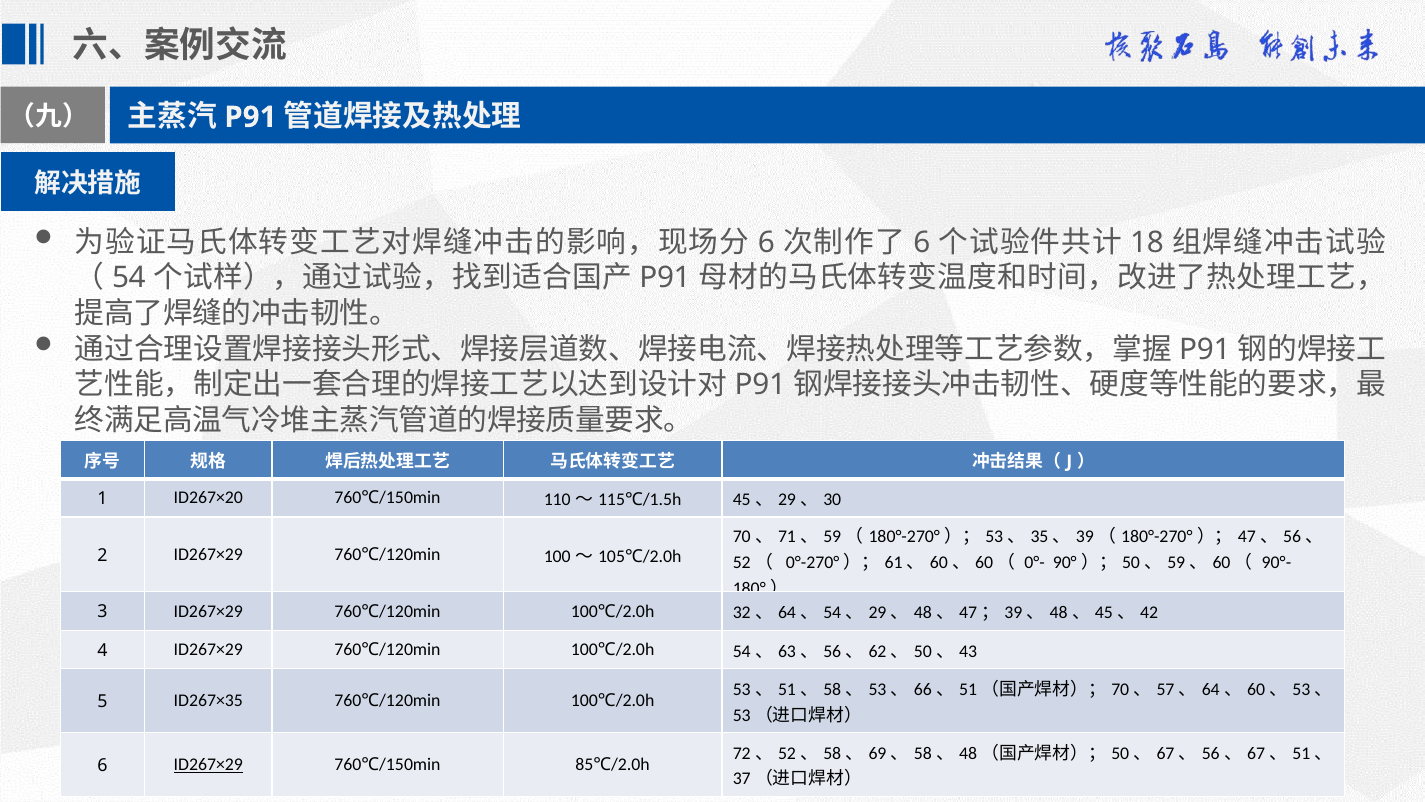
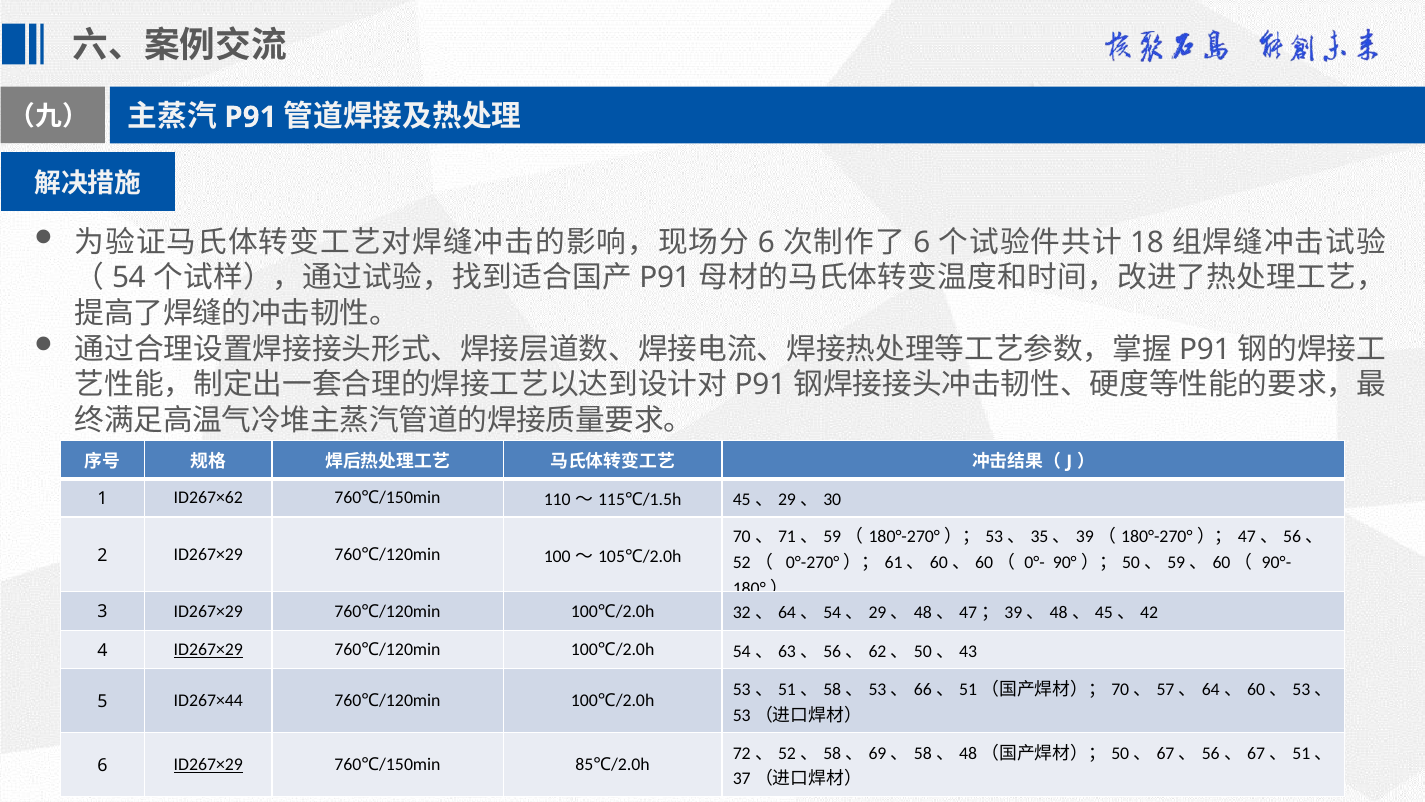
ID267×20: ID267×20 -> ID267×62 (208, 498)
ID267×29 underline: none -> present (208, 649)
ID267×35: ID267×35 -> ID267×44 (208, 700)
